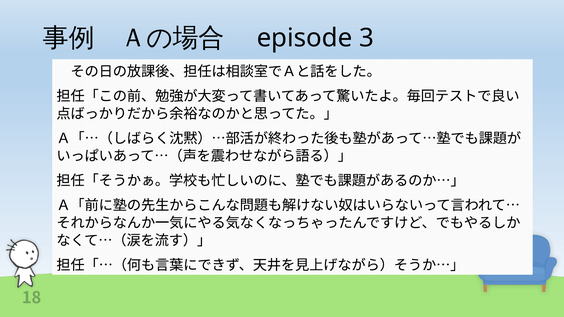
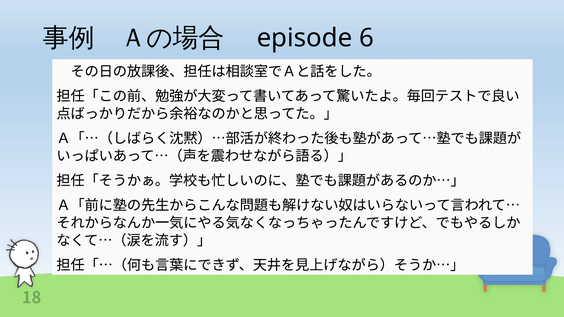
3: 3 -> 6 (366, 38)
